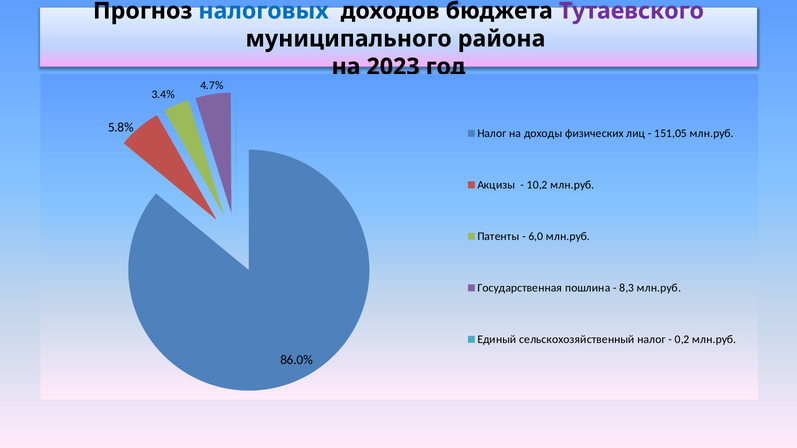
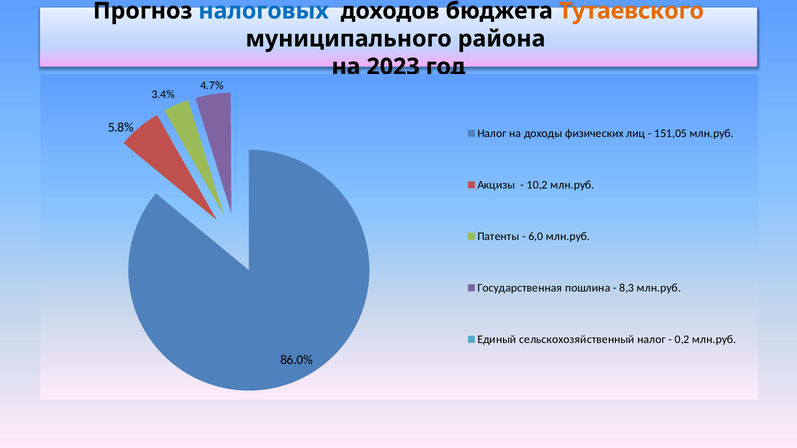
Тутаевского colour: purple -> orange (631, 11)
